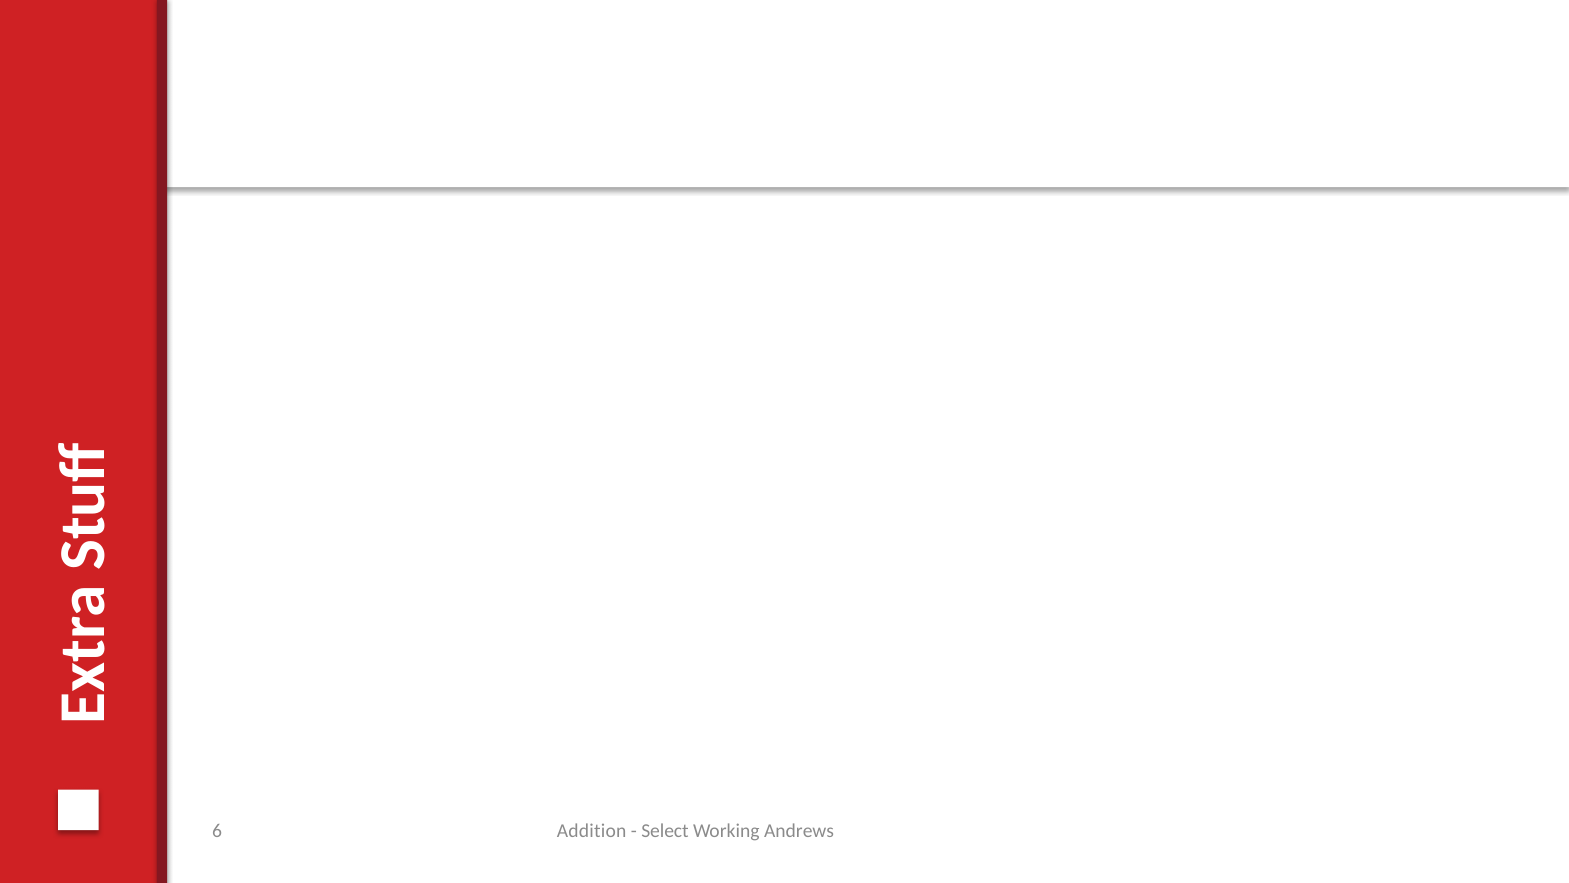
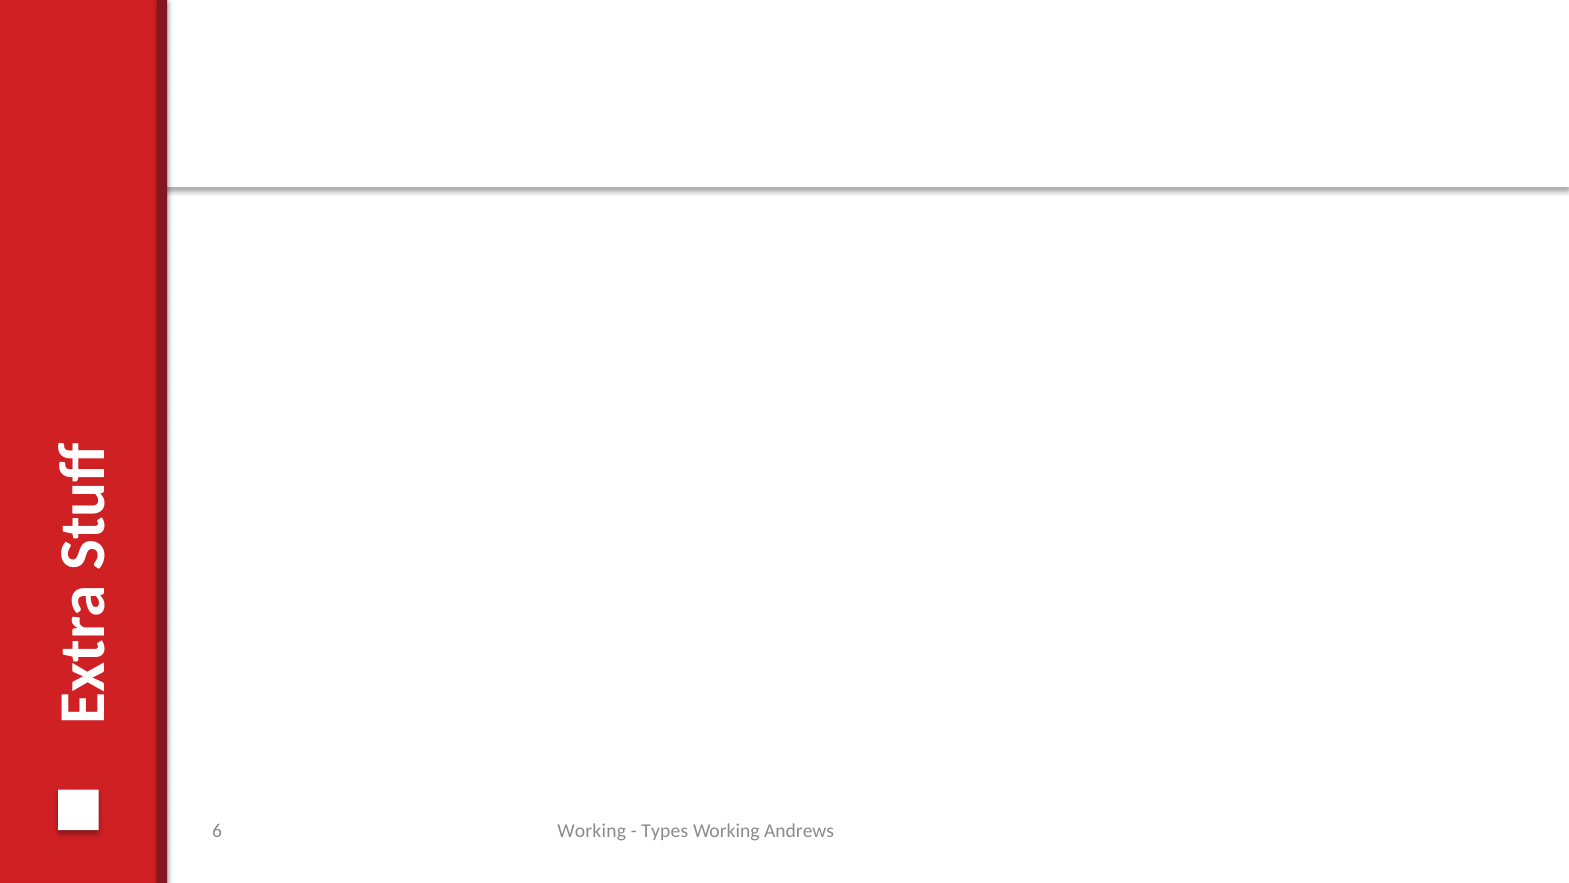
Addition: Addition -> Working (592, 831)
Select: Select -> Types (665, 831)
